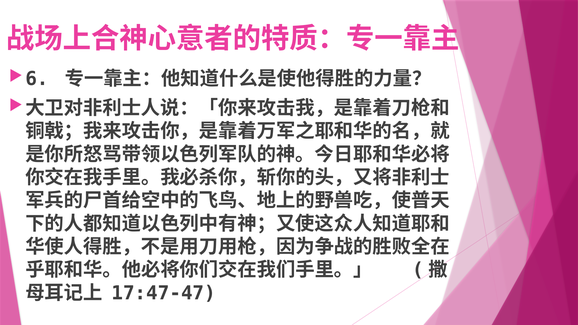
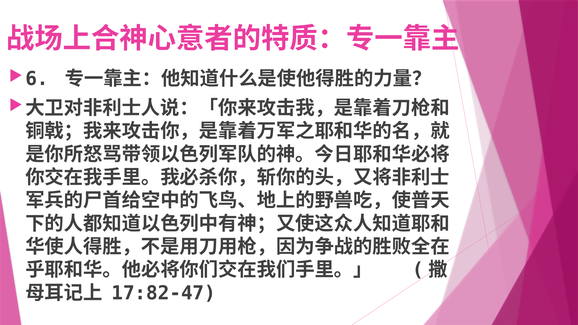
17:47-47: 17:47-47 -> 17:82-47 (164, 293)
